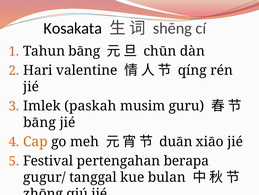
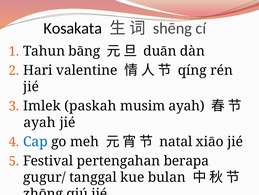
chūn: chūn -> duān (160, 51)
musim guru: guru -> ayah (187, 106)
bāng: bāng -> ayah (40, 122)
Cap colour: orange -> blue (35, 141)
duān: duān -> natal (176, 141)
